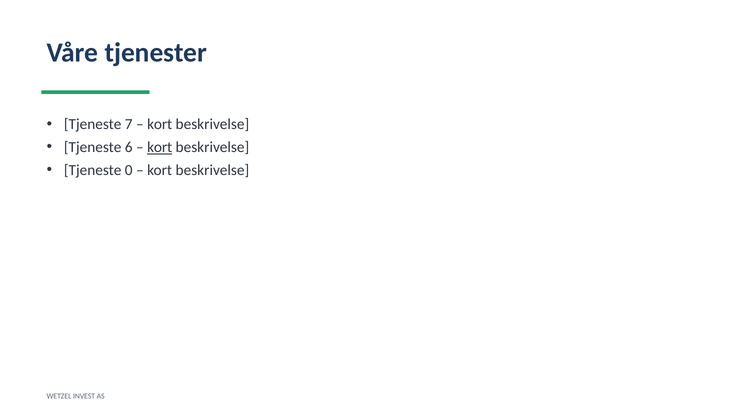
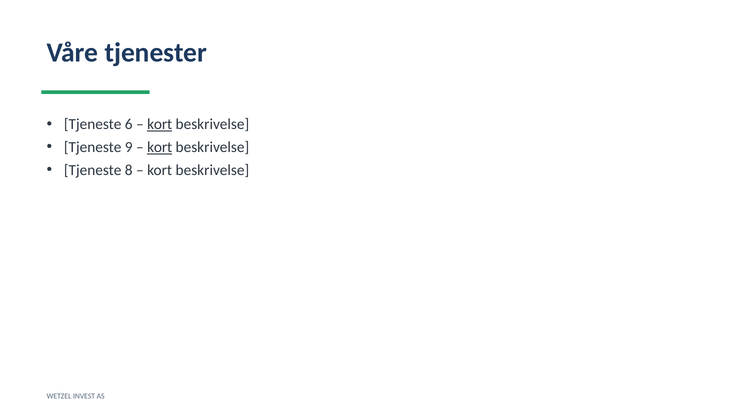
7: 7 -> 6 (129, 124)
kort underline: none -> present (160, 124)
6: 6 -> 9 (129, 147)
0: 0 -> 8 (129, 170)
